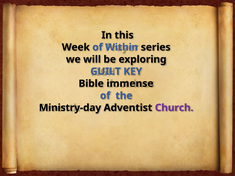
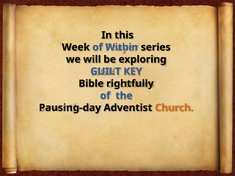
immense: immense -> rightfully (130, 84)
Ministry-day: Ministry-day -> Pausing-day (70, 108)
Church colour: purple -> orange (174, 108)
